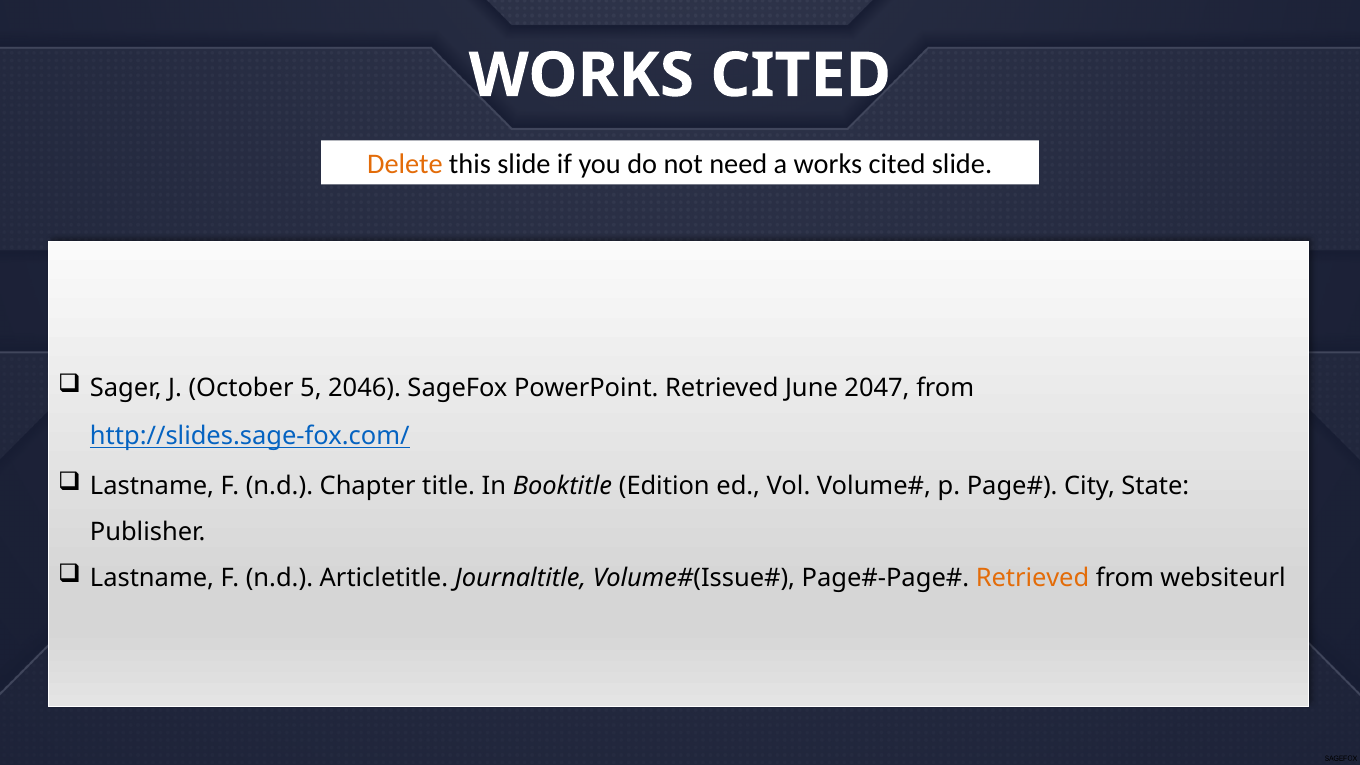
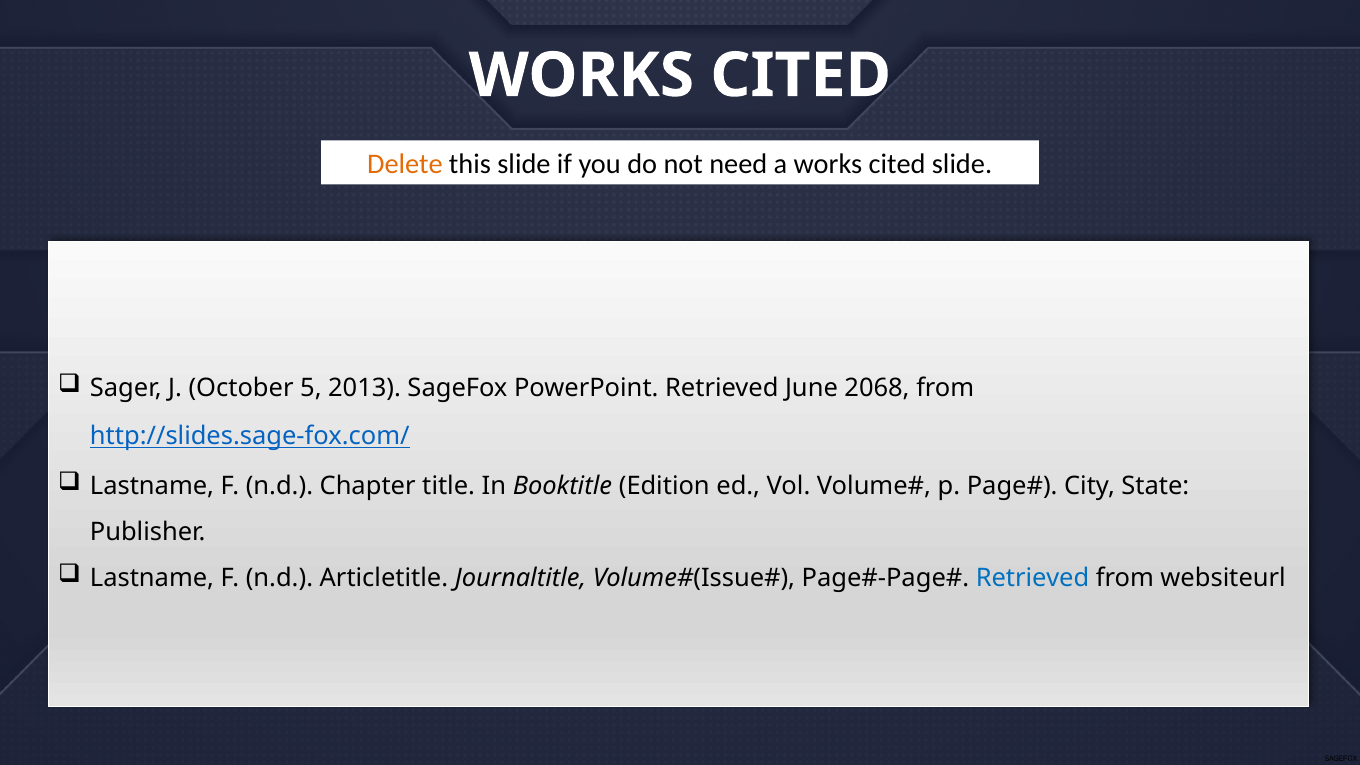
2046: 2046 -> 2013 (365, 388)
2047: 2047 -> 2068 (877, 388)
Retrieved colour: orange -> blue (1033, 578)
